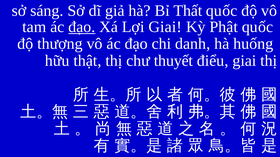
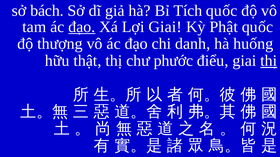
sáng: sáng -> bách (47, 11)
Thất: Thất -> Tích (188, 11)
thuyết: thuyết -> phước (173, 61)
thị underline: none -> present (269, 61)
